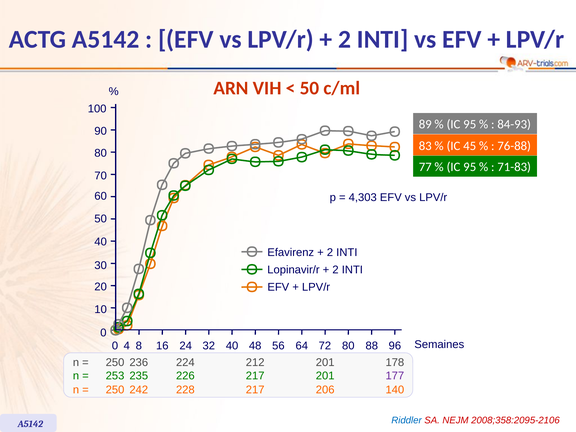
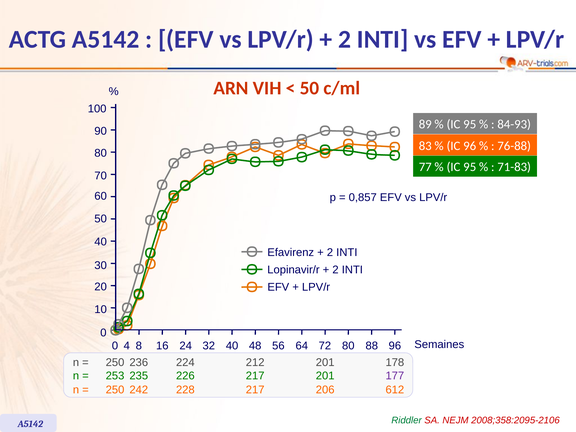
IC 45: 45 -> 96 (470, 146)
4,303: 4,303 -> 0,857 (363, 198)
140: 140 -> 612 (395, 390)
Riddler colour: blue -> green (407, 420)
